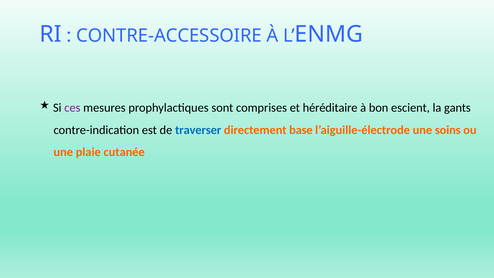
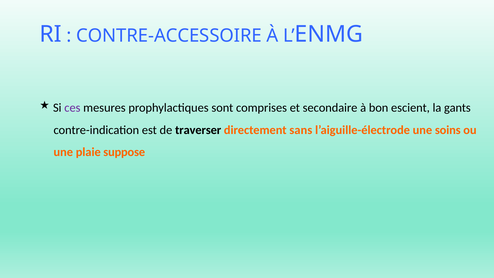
héréditaire: héréditaire -> secondaire (330, 108)
traverser colour: blue -> black (198, 130)
base: base -> sans (301, 130)
cutanée: cutanée -> suppose (124, 152)
